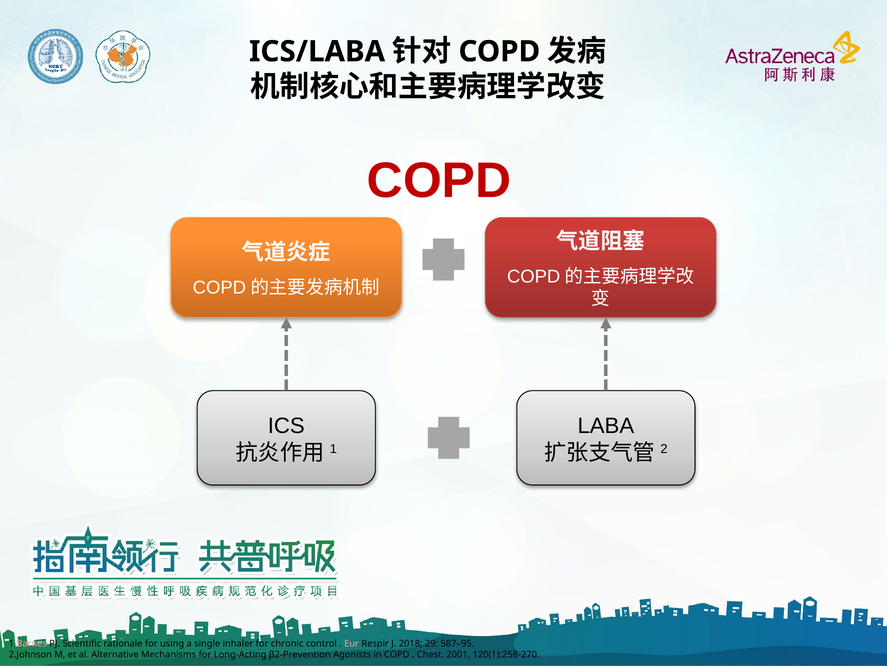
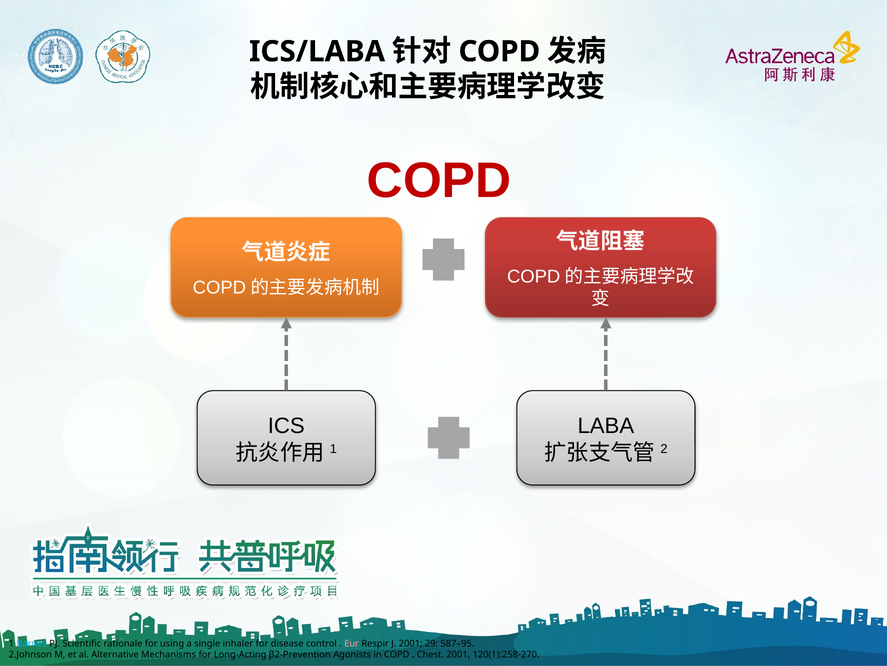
Barnes colour: pink -> light blue (32, 643)
chronic: chronic -> disease (287, 643)
J 2018: 2018 -> 2001 (411, 643)
